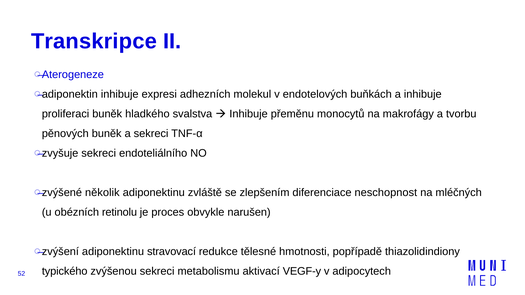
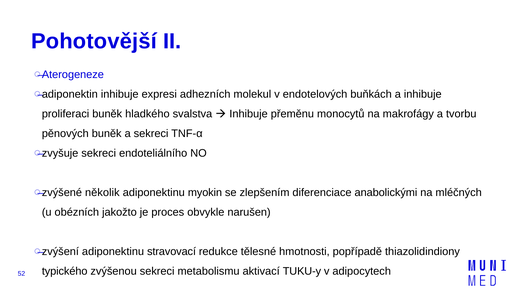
Transkripce: Transkripce -> Pohotovější (94, 41)
zvláště: zvláště -> myokin (205, 193)
neschopnost: neschopnost -> anabolickými (386, 193)
retinolu: retinolu -> jakožto (119, 213)
VEGF-y: VEGF-y -> TUKU-y (302, 272)
